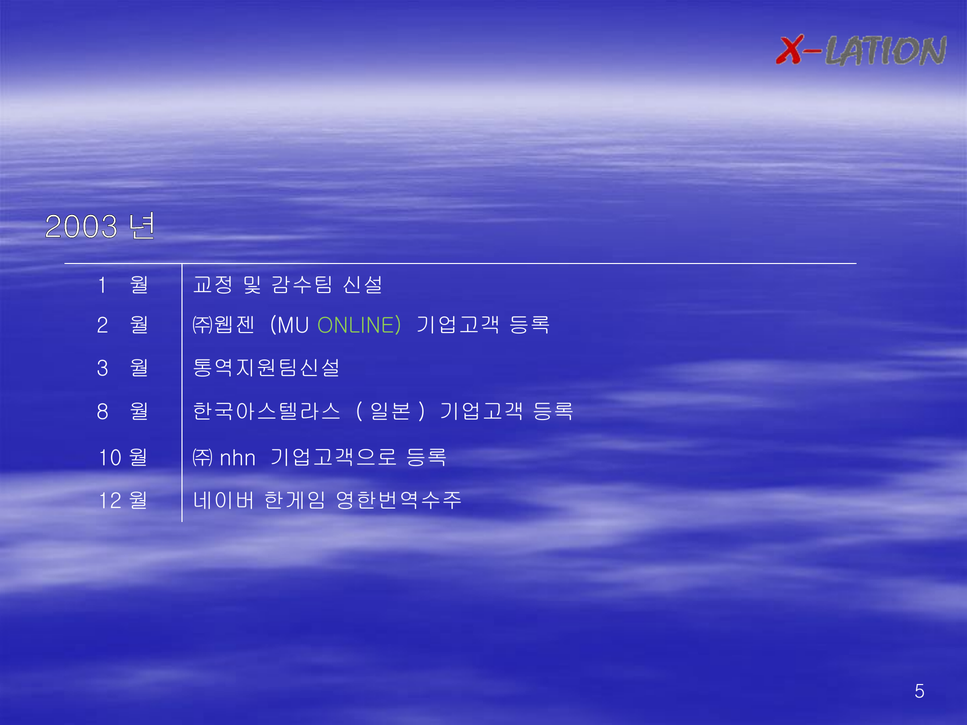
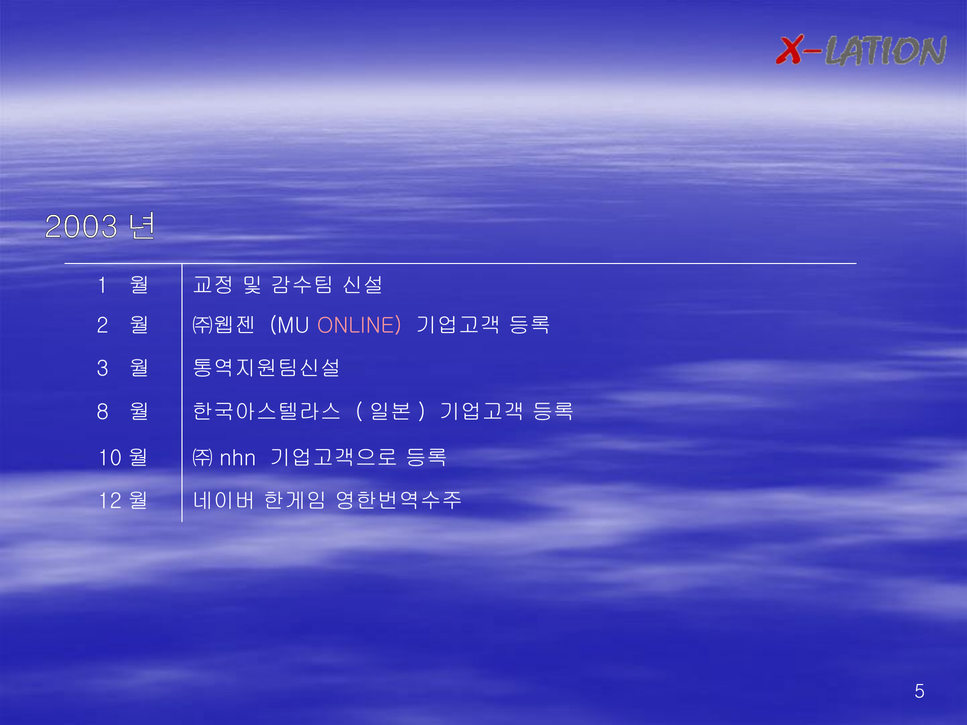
ONLINE colour: light green -> pink (360, 326)
